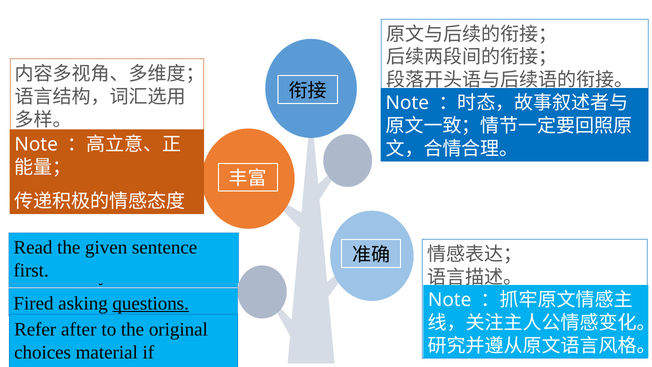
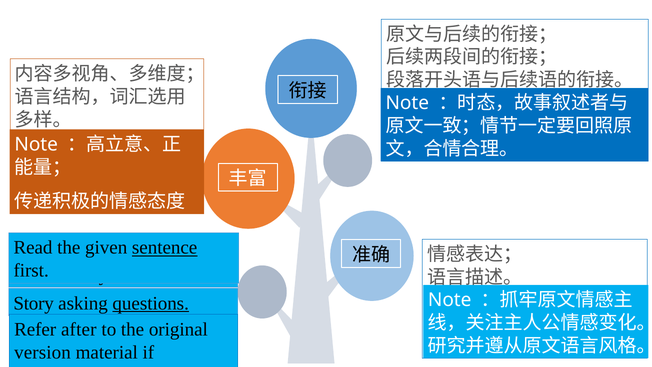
sentence underline: none -> present (165, 248)
Fired: Fired -> Story (34, 303)
choices: choices -> version (43, 352)
